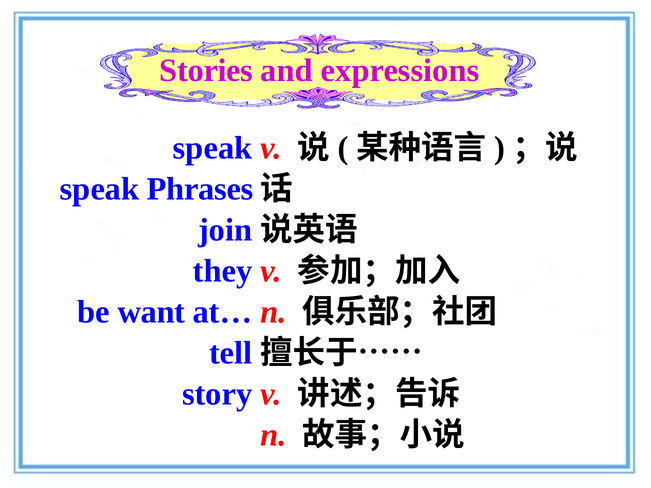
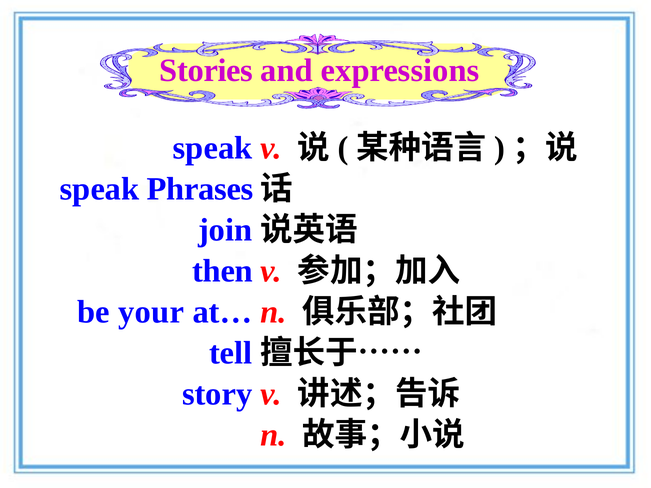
they: they -> then (223, 271)
want: want -> your (151, 312)
